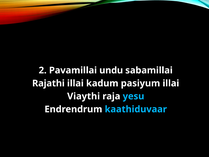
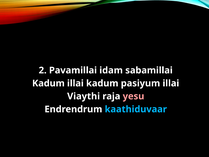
undu: undu -> idam (111, 70)
Rajathi: Rajathi -> Kadum (48, 83)
yesu colour: light blue -> pink (133, 96)
